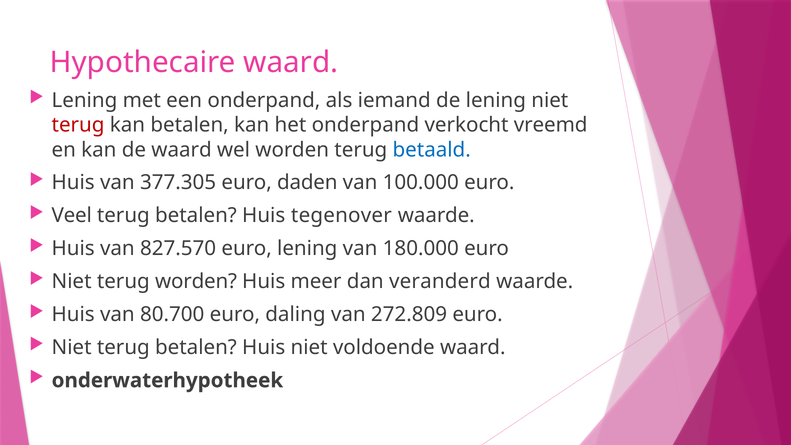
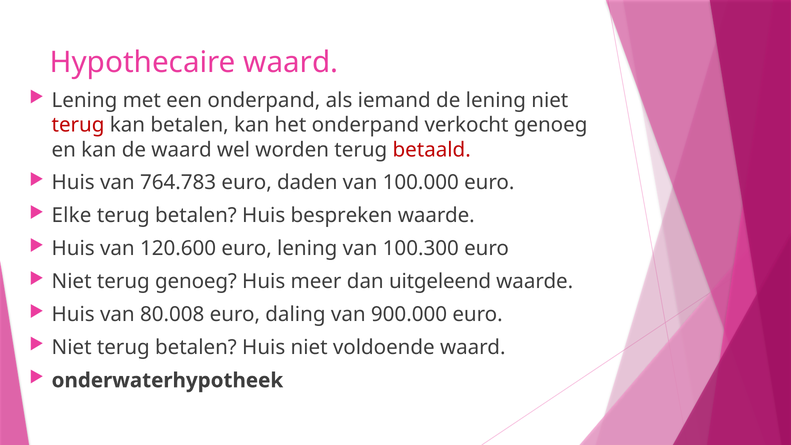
verkocht vreemd: vreemd -> genoeg (551, 125)
betaald colour: blue -> red (432, 150)
377.305: 377.305 -> 764.783 (178, 183)
Veel: Veel -> Elke (72, 216)
tegenover: tegenover -> bespreken (342, 216)
827.570: 827.570 -> 120.600 (178, 249)
180.000: 180.000 -> 100.300 (421, 249)
terug worden: worden -> genoeg (196, 282)
veranderd: veranderd -> uitgeleend (440, 282)
80.700: 80.700 -> 80.008 (172, 314)
272.809: 272.809 -> 900.000 (409, 314)
